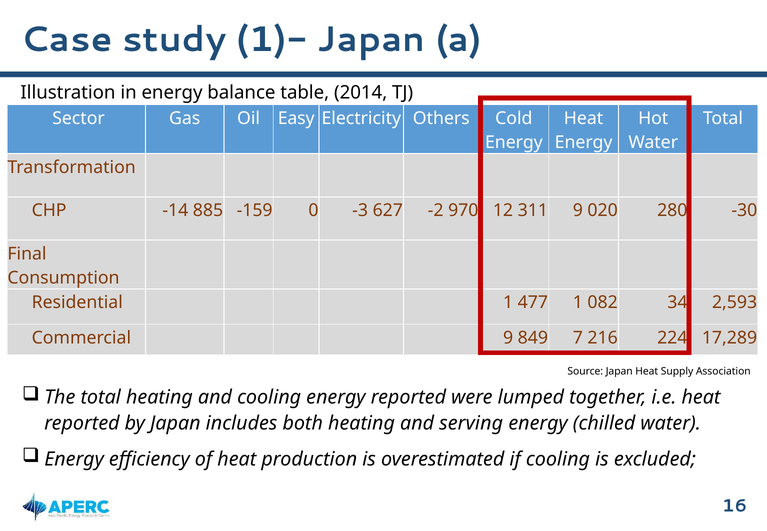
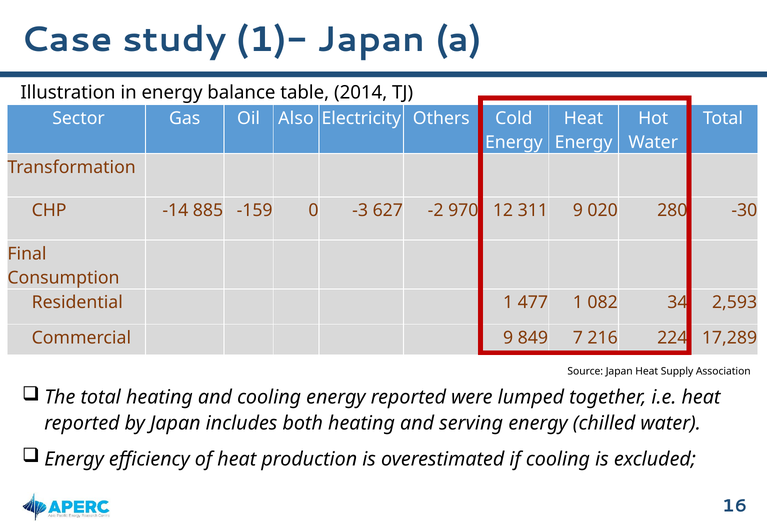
Easy: Easy -> Also (296, 118)
